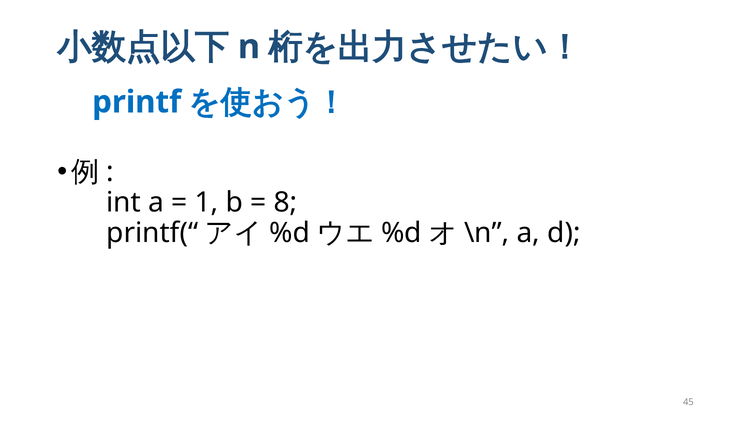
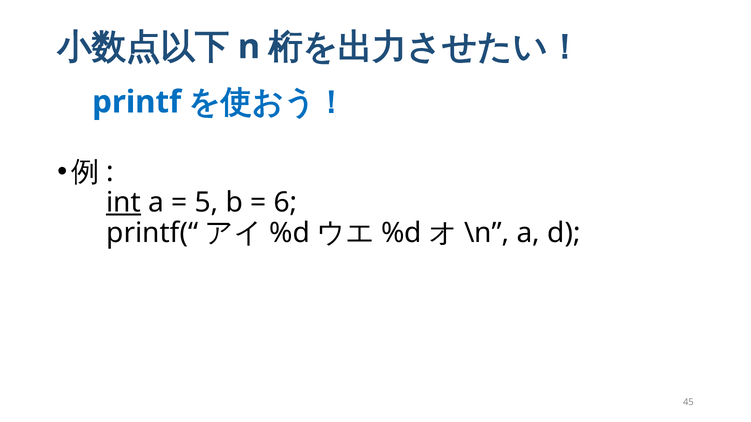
int underline: none -> present (124, 203)
1: 1 -> 5 (207, 203)
8: 8 -> 6 (286, 203)
